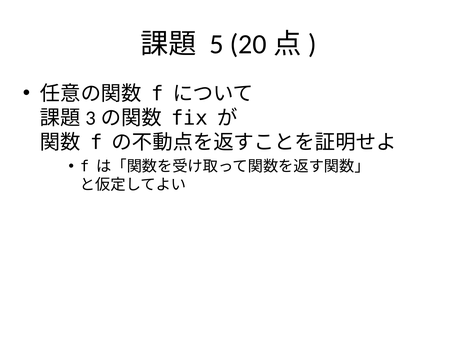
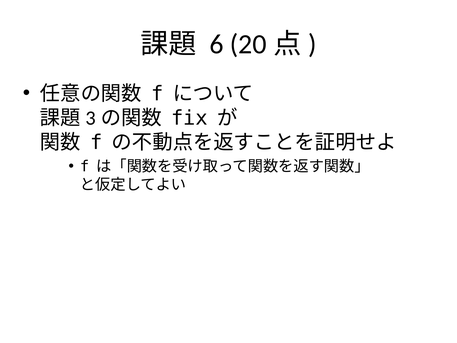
5: 5 -> 6 (216, 44)
